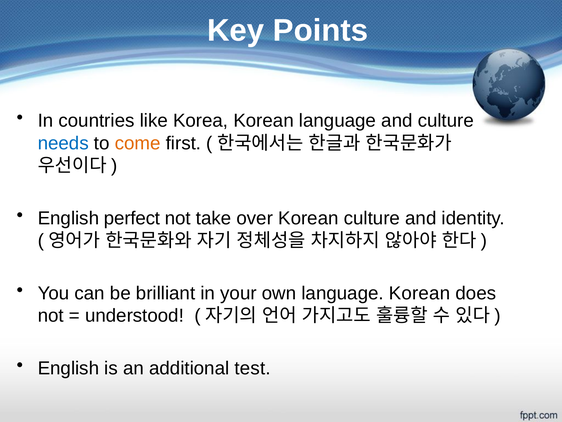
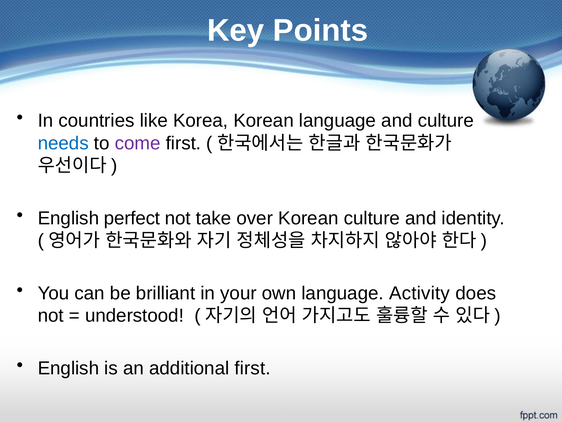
come colour: orange -> purple (138, 143)
language Korean: Korean -> Activity (420, 293)
additional test: test -> first (253, 368)
